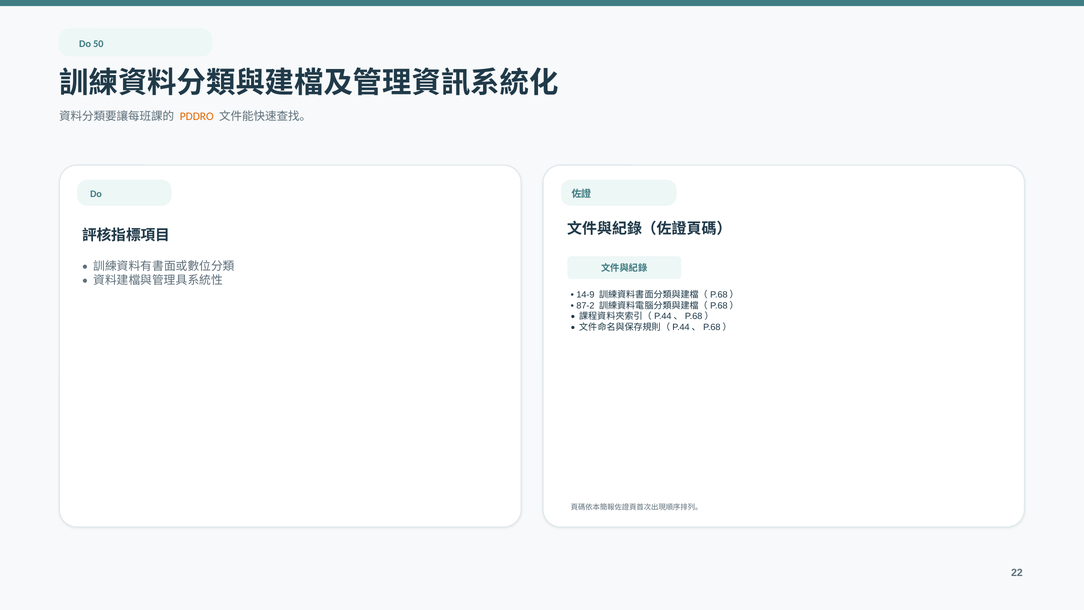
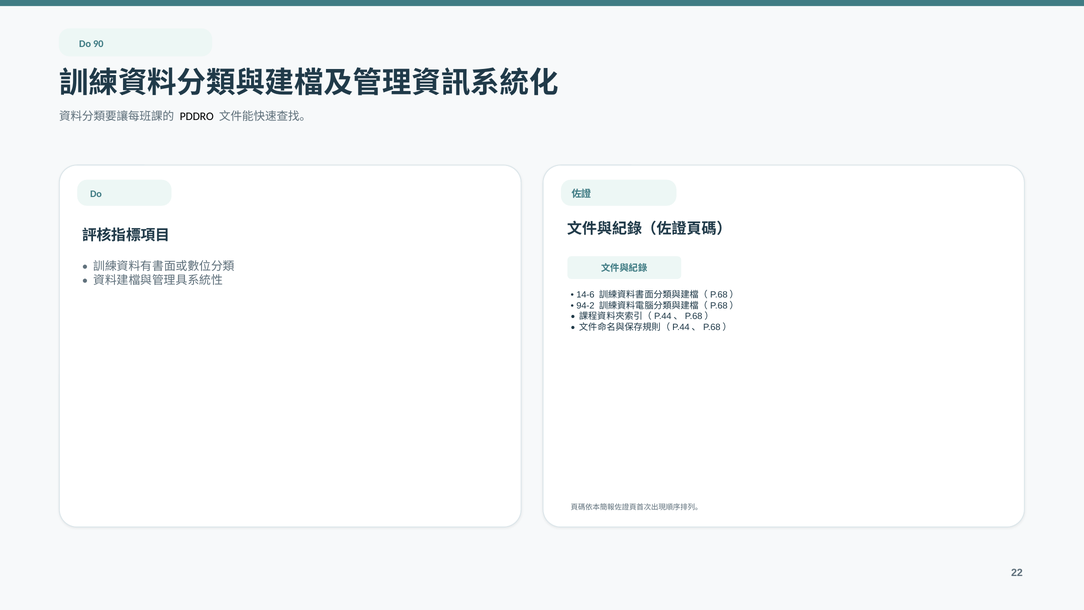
50: 50 -> 90 (98, 44)
PDDRO colour: orange -> black (197, 117)
14-9: 14-9 -> 14-6 (585, 295)
87-2: 87-2 -> 94-2 (585, 305)
